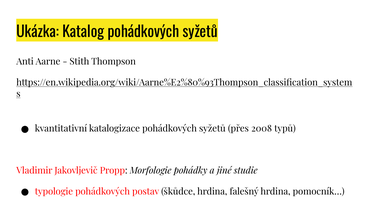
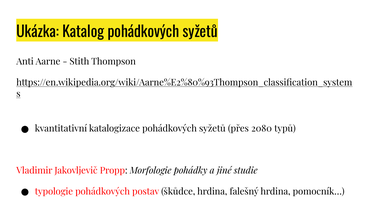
2008: 2008 -> 2080 (262, 129)
